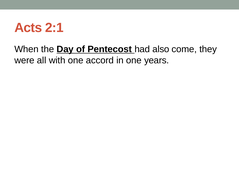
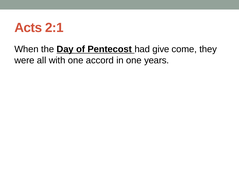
also: also -> give (161, 49)
